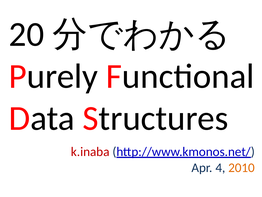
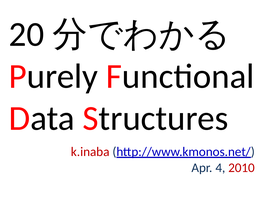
2010 colour: orange -> red (242, 167)
